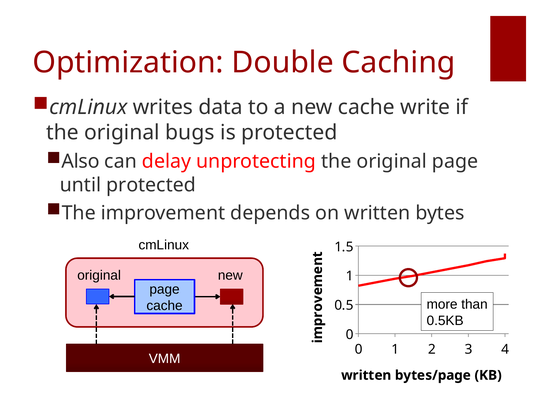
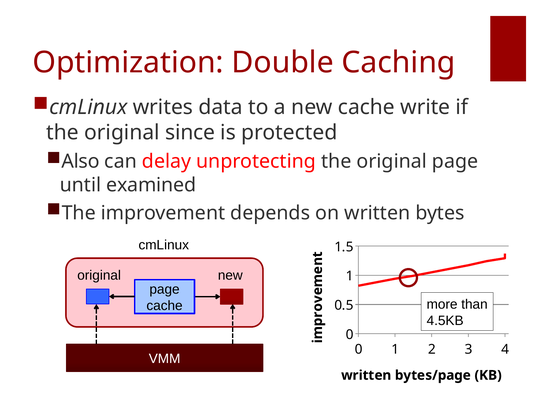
bugs: bugs -> since (190, 133)
until protected: protected -> examined (151, 185)
0.5KB: 0.5KB -> 4.5KB (445, 321)
